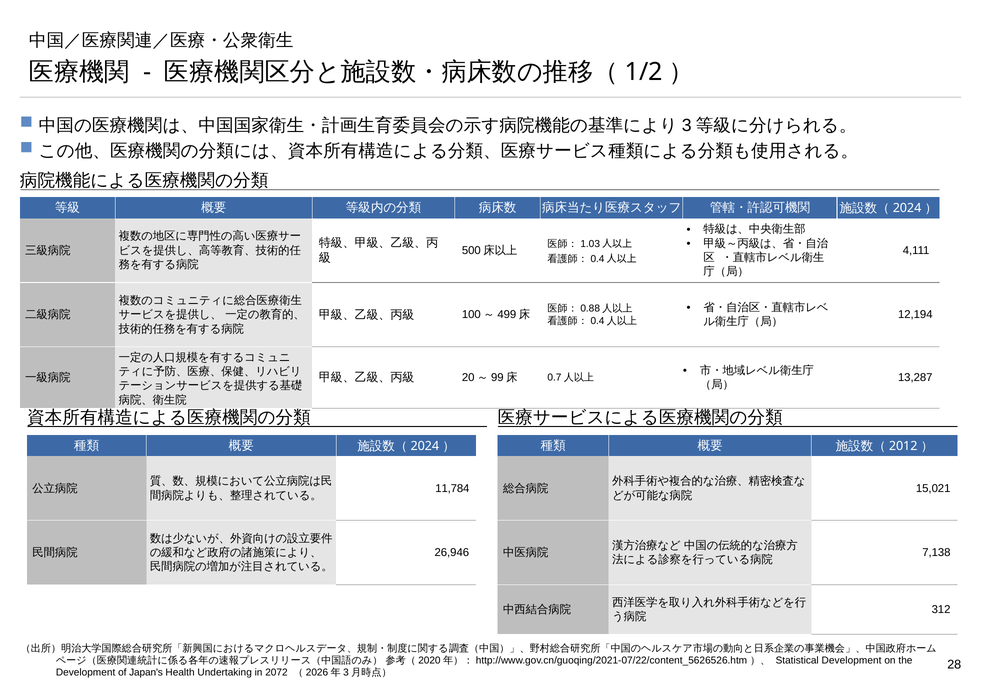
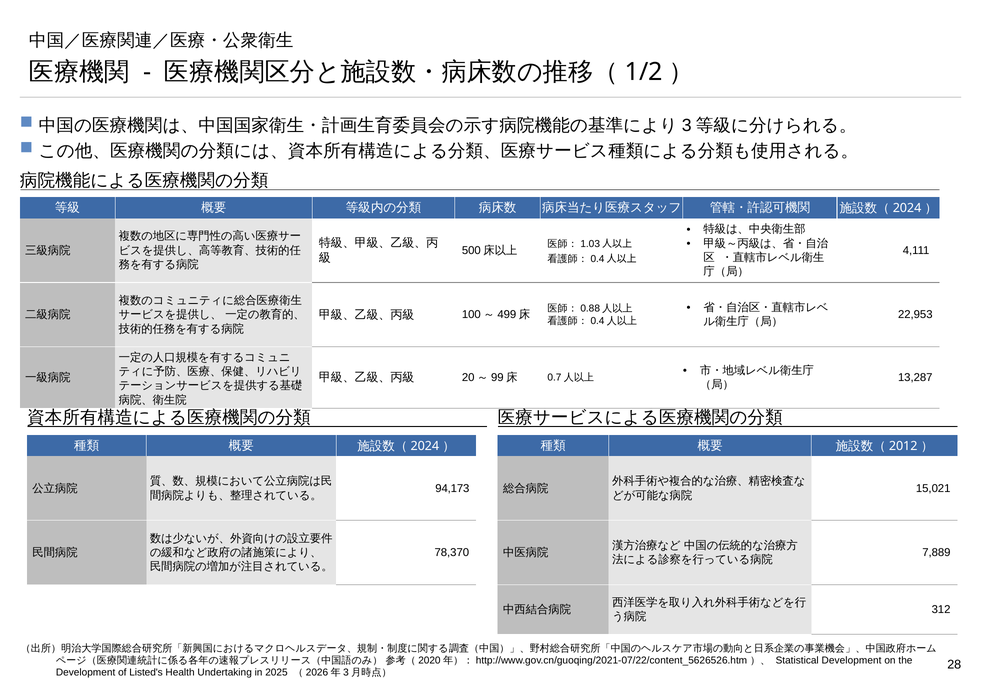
12,194: 12,194 -> 22,953 (915, 315)
11,784: 11,784 -> 94,173 (452, 489)
26,946: 26,946 -> 78,370 (452, 553)
7,138: 7,138 -> 7,889 (936, 553)
Japan's: Japan's -> Listed's (146, 673)
2072: 2072 -> 2025 (276, 673)
